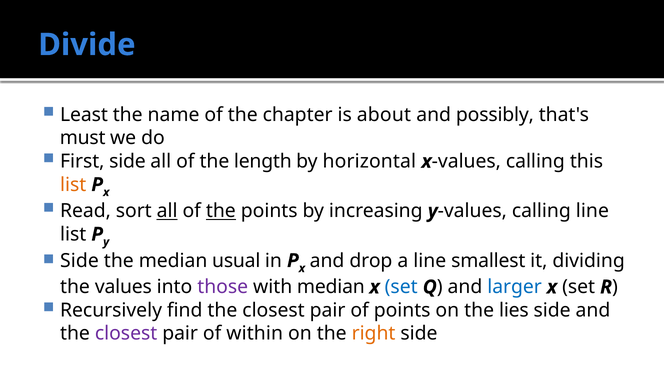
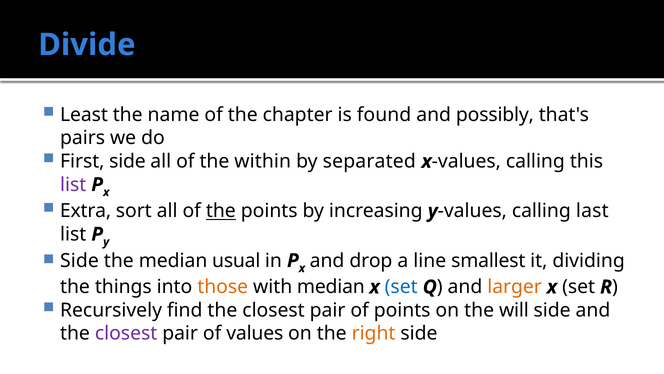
about: about -> found (384, 115)
must: must -> pairs (83, 138)
length: length -> within (263, 161)
horizontal: horizontal -> separated (369, 161)
list colour: orange -> purple (73, 184)
Read: Read -> Extra (86, 211)
all underline: present -> none (167, 211)
calling line: line -> last (592, 211)
the values: values -> things (123, 287)
those colour: purple -> orange (223, 287)
larger colour: blue -> orange (515, 287)
lies: lies -> will (514, 310)
of within: within -> values (255, 333)
